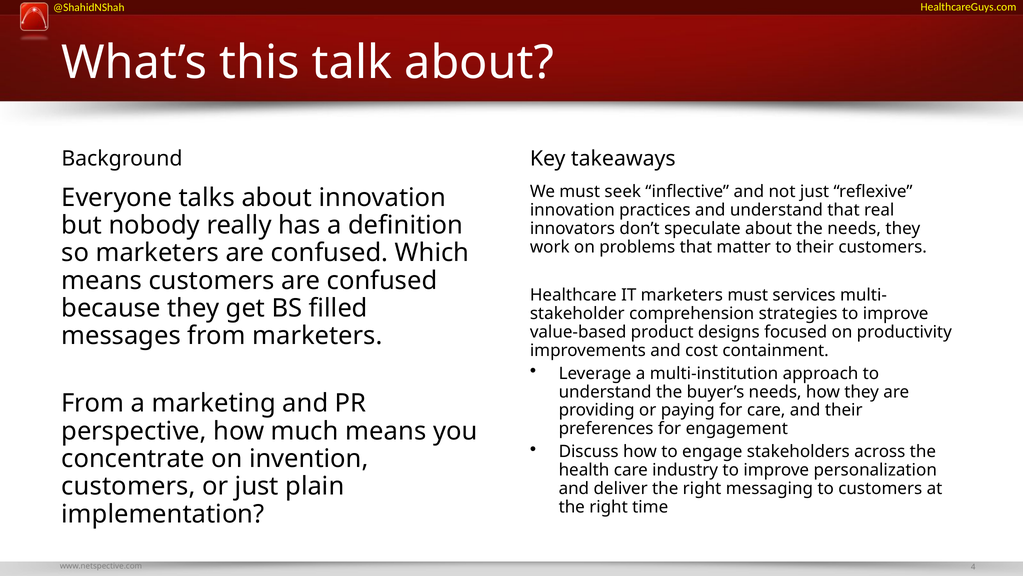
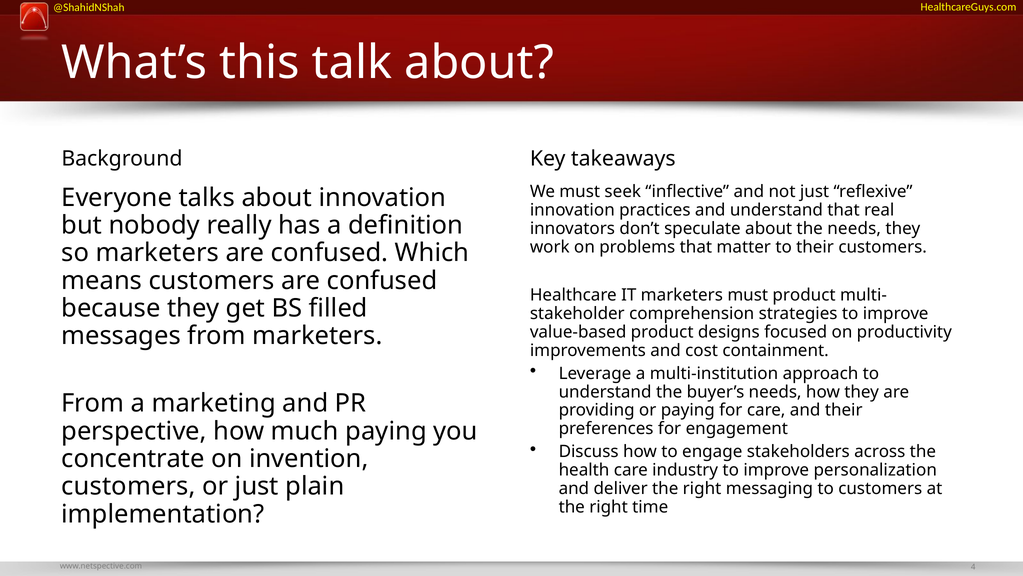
must services: services -> product (804, 295)
much means: means -> paying (386, 431)
